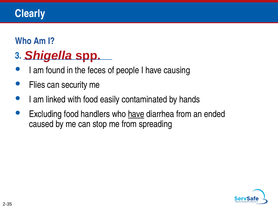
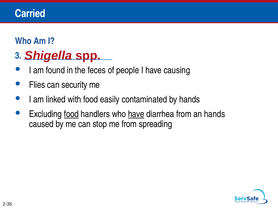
Clearly: Clearly -> Carried (30, 14)
food underline: none -> present (71, 114)
an ended: ended -> hands (215, 114)
